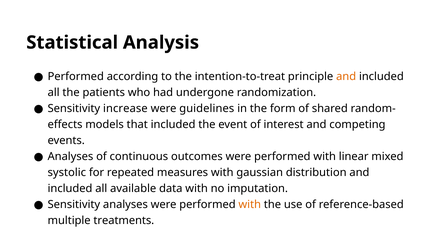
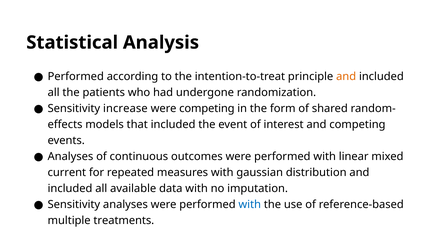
were guidelines: guidelines -> competing (207, 109)
systolic: systolic -> current (67, 173)
with colour: orange -> blue (250, 205)
